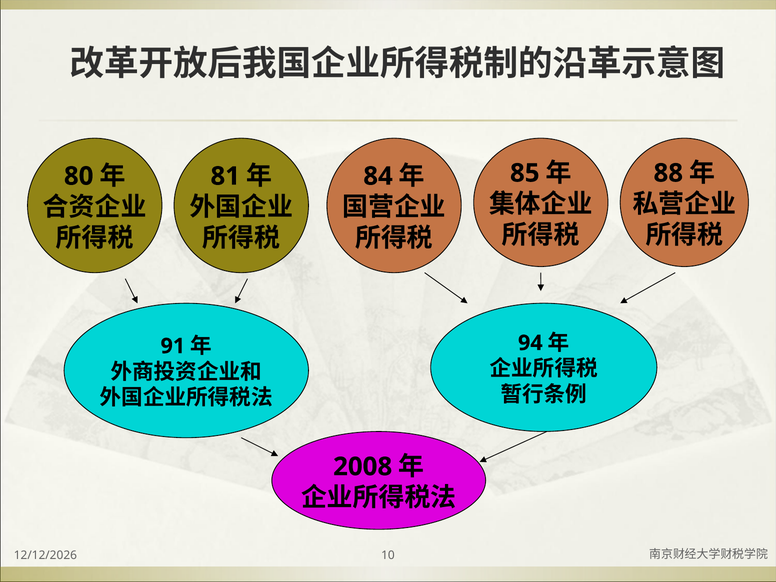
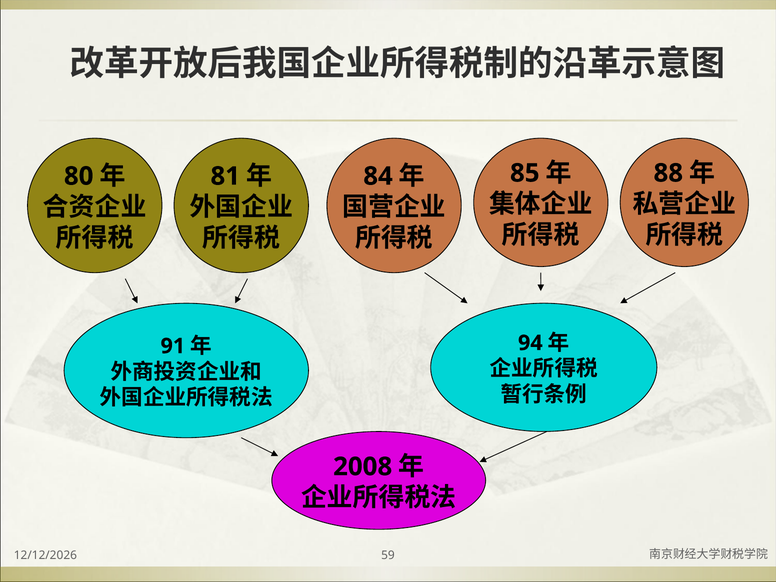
10: 10 -> 59 (388, 555)
